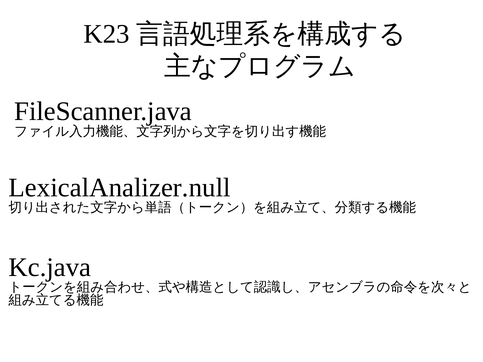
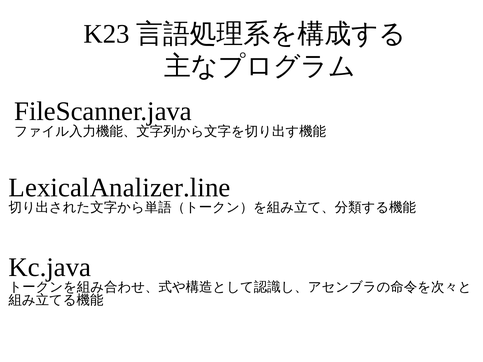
LexicalAnalizer.null: LexicalAnalizer.null -> LexicalAnalizer.line (120, 188)
